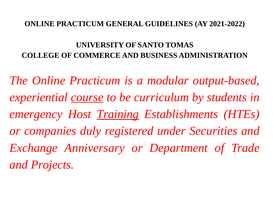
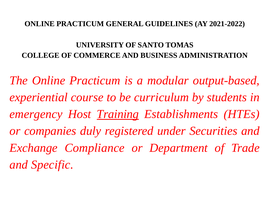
course underline: present -> none (87, 97)
Anniversary: Anniversary -> Compliance (95, 147)
Projects: Projects -> Specific (52, 164)
